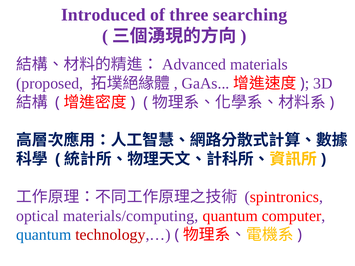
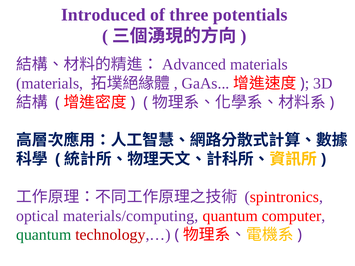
searching: searching -> potentials (250, 15)
proposed: proposed -> materials (50, 83)
quantum colour: blue -> green (44, 235)
